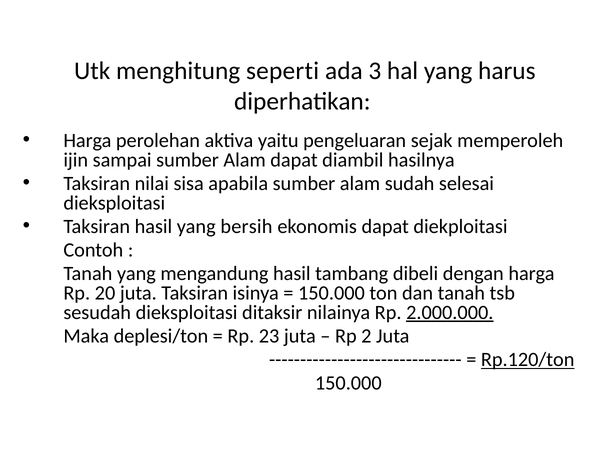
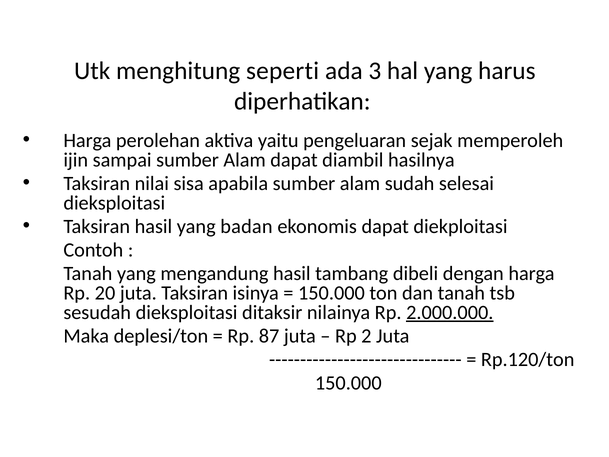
bersih: bersih -> badan (246, 226)
23: 23 -> 87 (269, 336)
Rp.120/ton underline: present -> none (528, 360)
